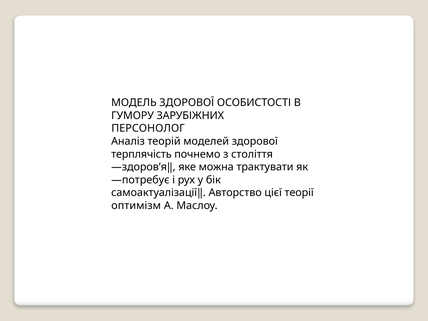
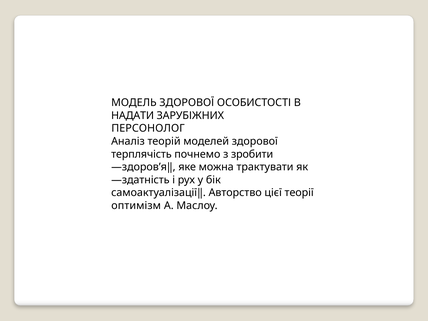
ГУМОРУ: ГУМОРУ -> НАДАТИ (133, 116)
століття: століття -> зробити (252, 154)
―потребує: ―потребує -> ―здатність (140, 180)
